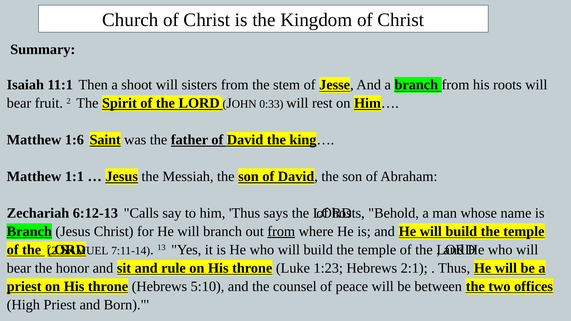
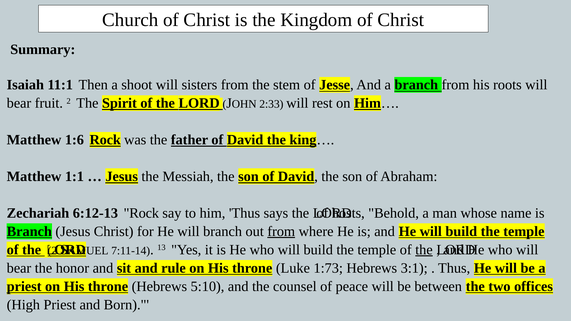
0:33: 0:33 -> 2:33 (271, 104)
1:6 Saint: Saint -> Rock (105, 140)
6:12-13 Calls: Calls -> Rock (141, 213)
the underline: none -> present (424, 250)
1:23: 1:23 -> 1:73 (328, 268)
2:1: 2:1 -> 3:1 (414, 268)
